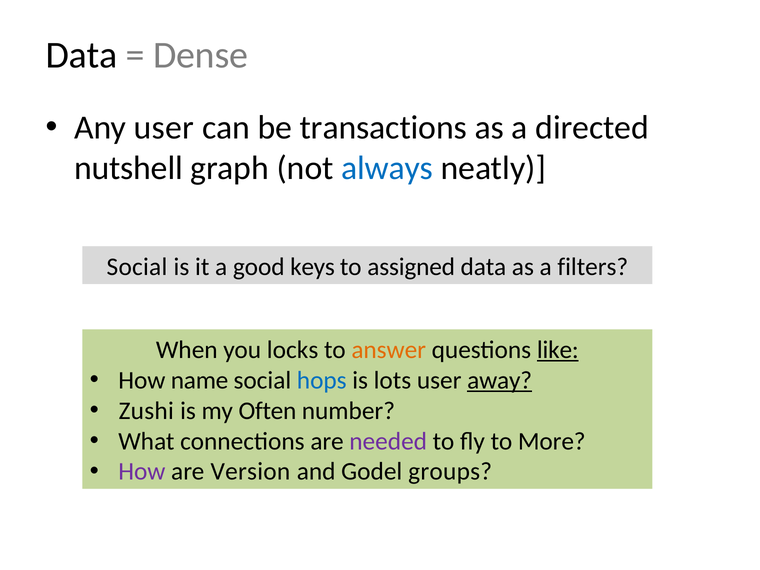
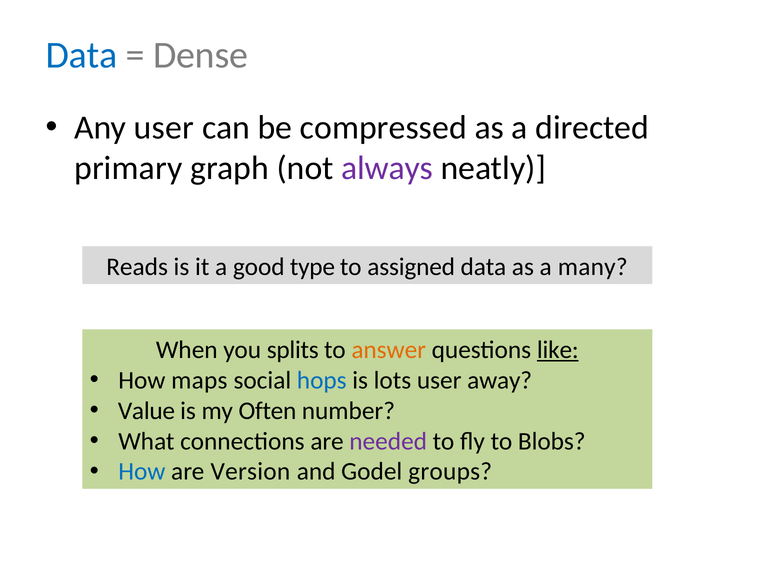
Data colour: black -> blue (82, 55)
transactions: transactions -> compressed (383, 128)
nutshell: nutshell -> primary (128, 168)
always colour: blue -> purple (387, 168)
Social: Social -> Reads (137, 267)
keys: keys -> type (312, 267)
filters: filters -> many (593, 267)
locks: locks -> splits (293, 350)
name: name -> maps (199, 380)
away underline: present -> none (500, 380)
Zushi: Zushi -> Value (146, 411)
More: More -> Blobs (552, 441)
How colour: purple -> blue (142, 472)
